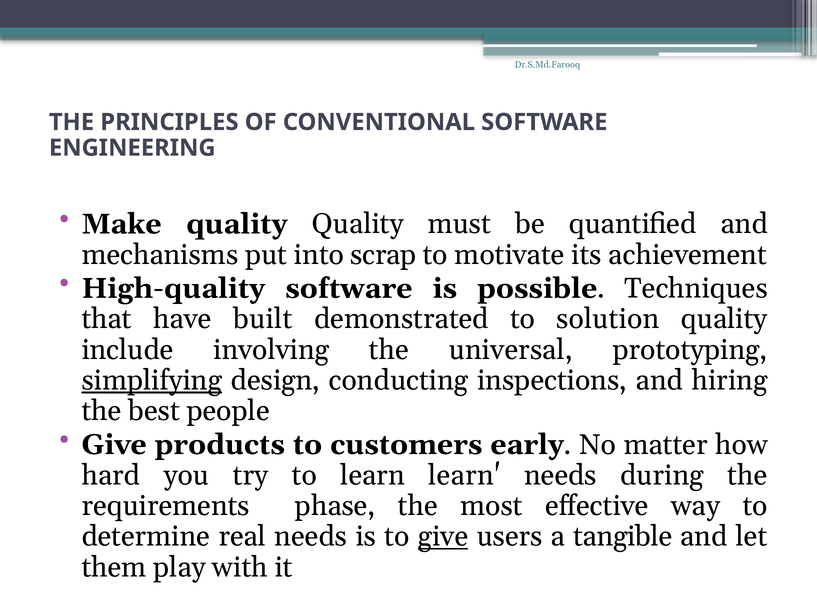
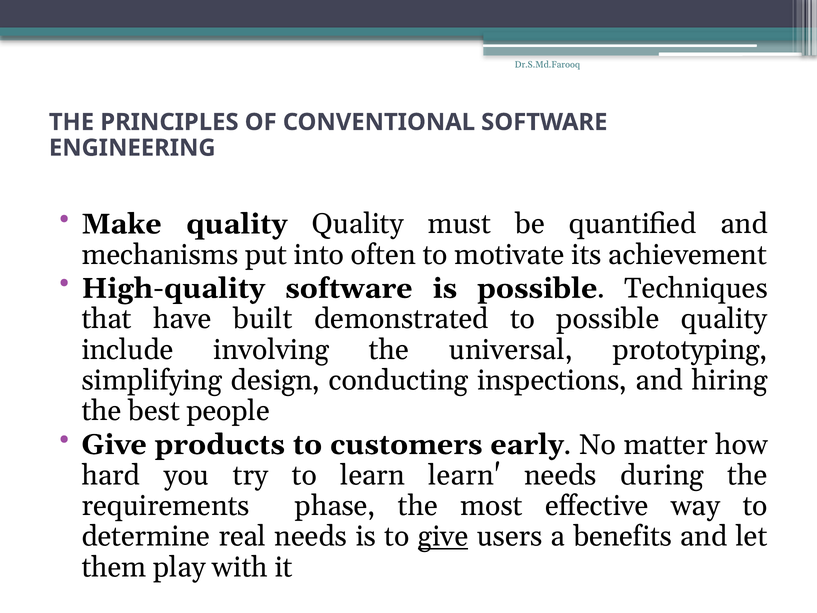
scrap: scrap -> often (383, 255)
to solution: solution -> possible (608, 319)
simplifying underline: present -> none (152, 380)
tangible: tangible -> benefits (623, 536)
